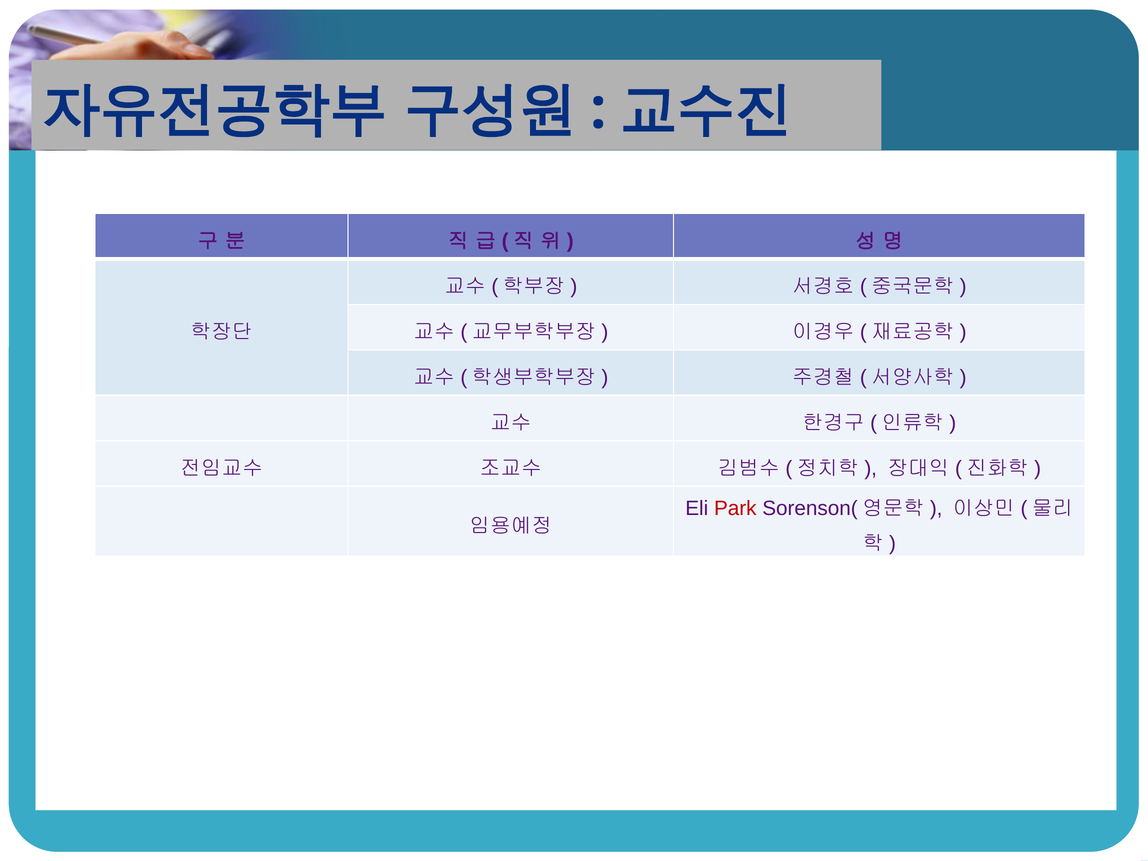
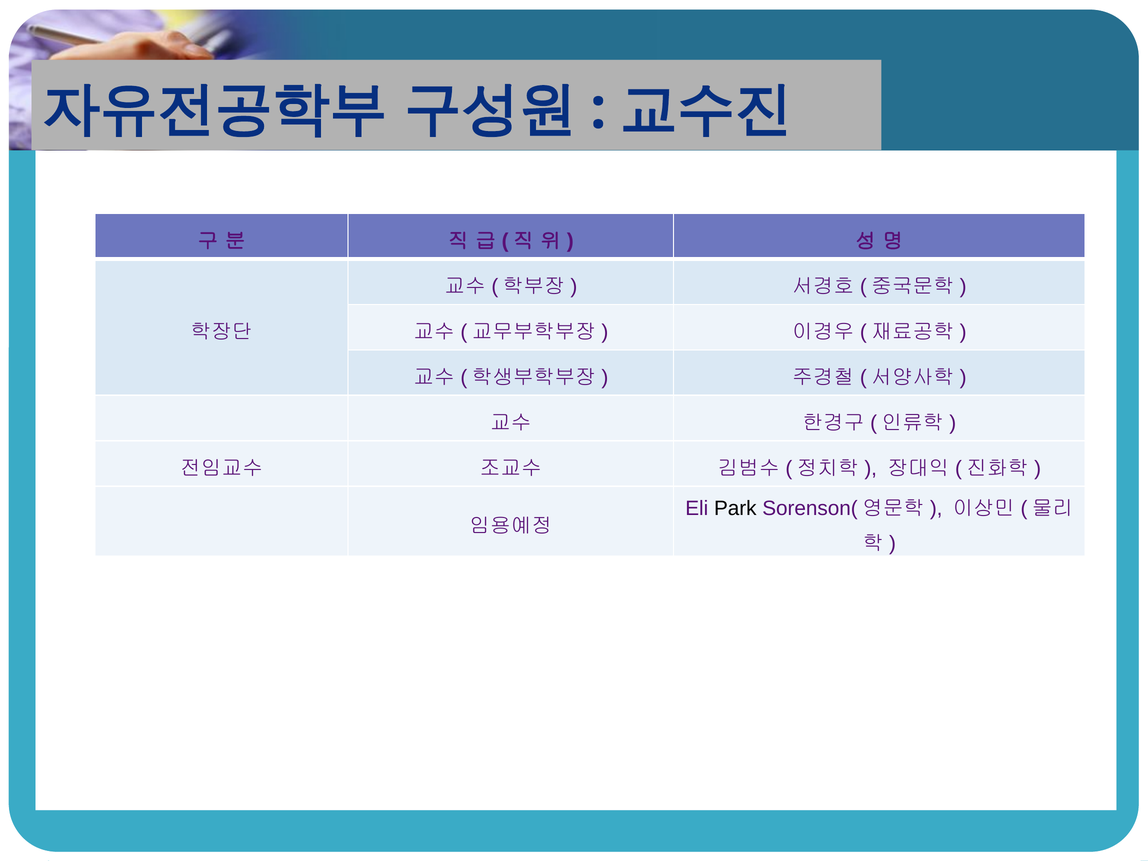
Park colour: red -> black (735, 509)
